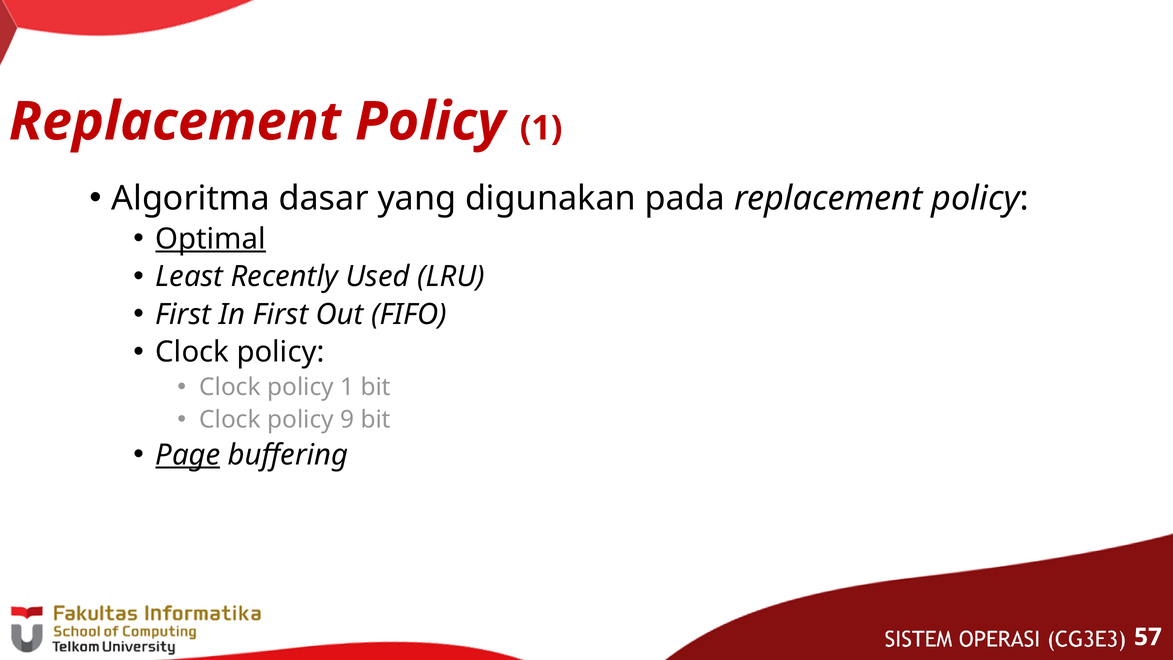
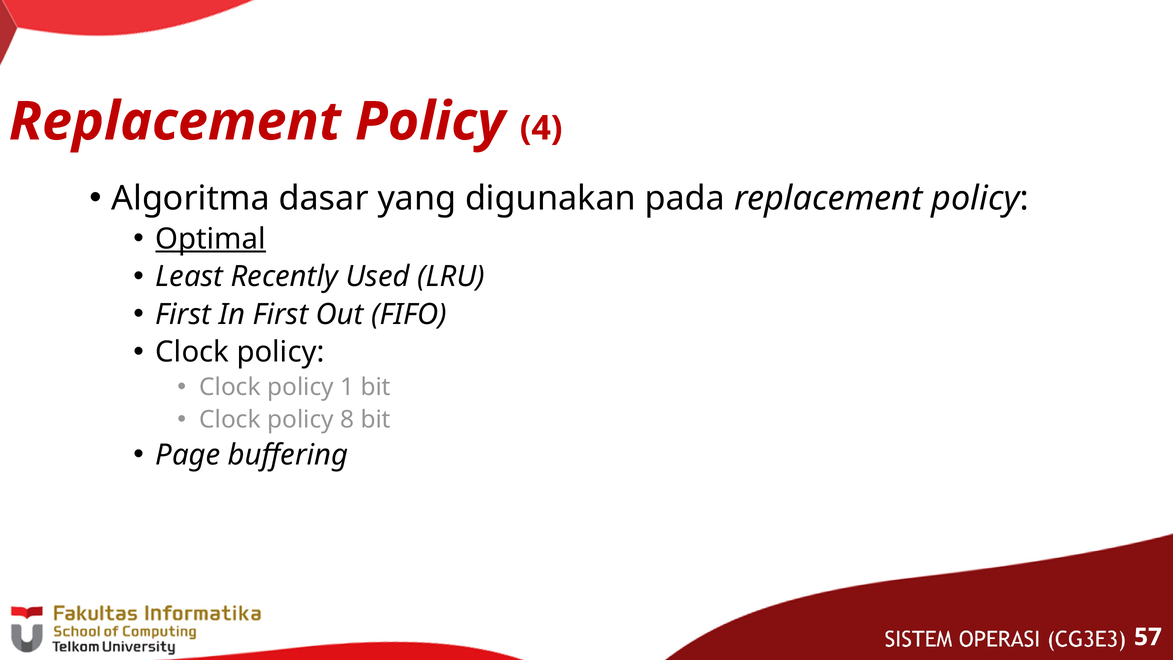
Replacement Policy 1: 1 -> 4 (541, 128)
9: 9 -> 8 (347, 420)
Page underline: present -> none (188, 455)
